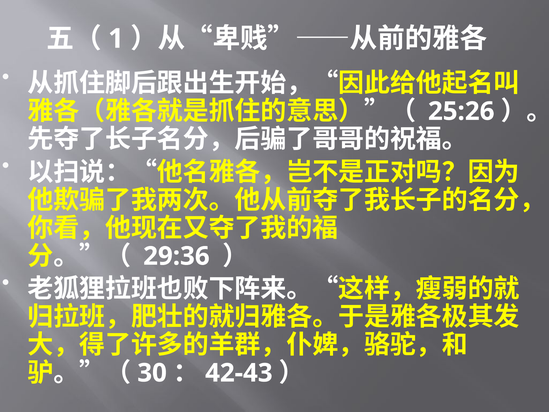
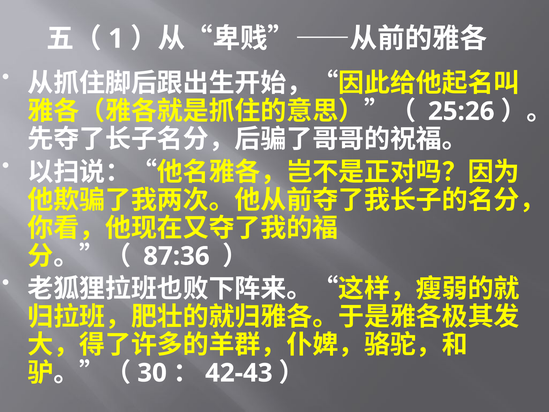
29:36: 29:36 -> 87:36 (176, 256)
